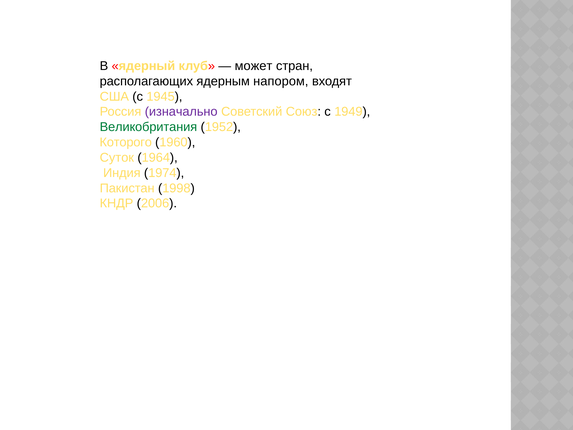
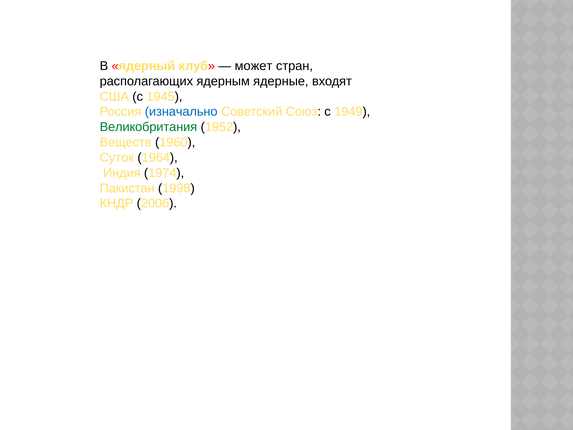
напором: напором -> ядерные (281, 81)
изначально colour: purple -> blue (181, 112)
Которого: Которого -> Веществ (126, 142)
